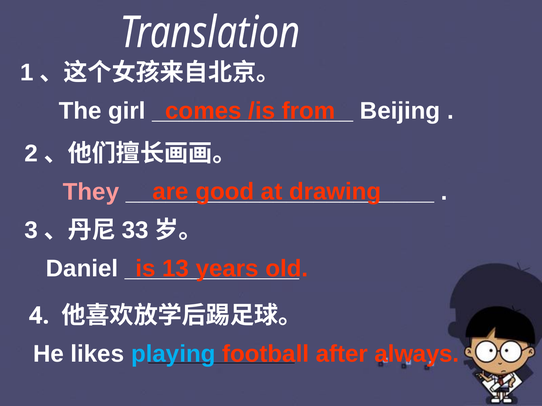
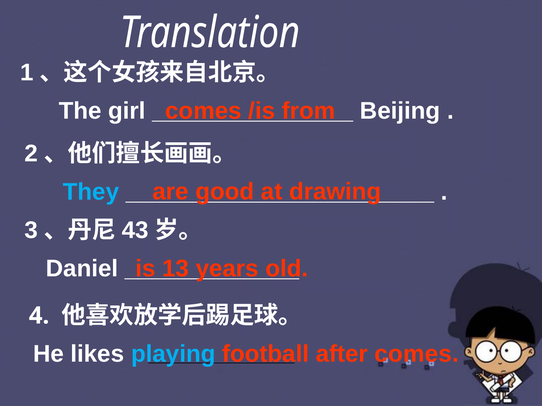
They colour: pink -> light blue (91, 192)
33: 33 -> 43 (135, 231)
after always: always -> comes (417, 354)
